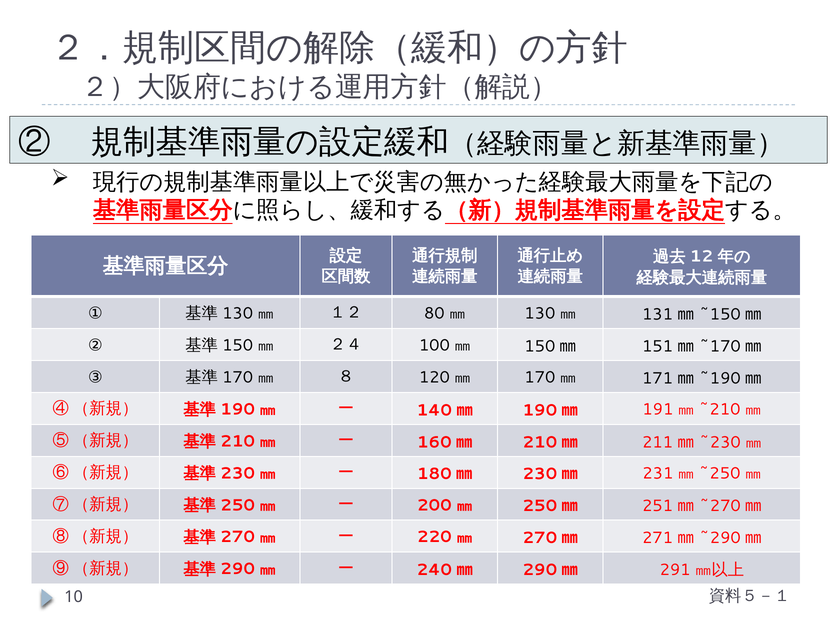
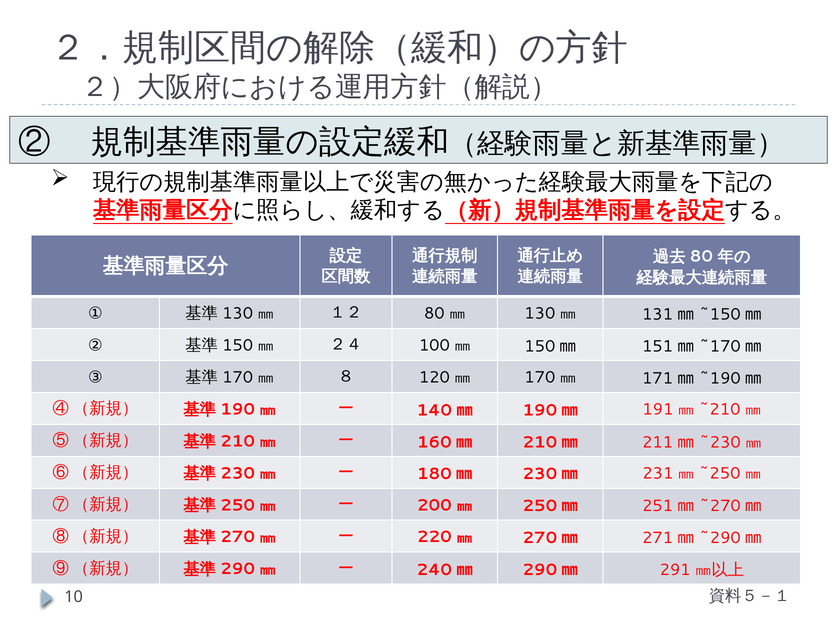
12: 12 -> 80 (701, 256)
